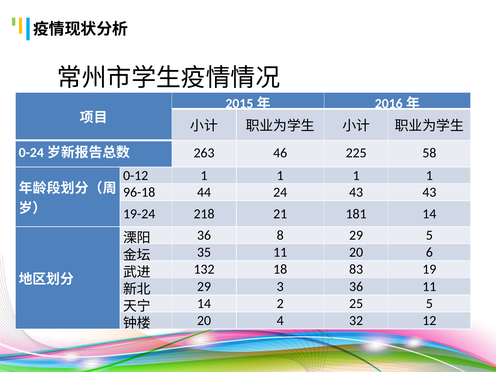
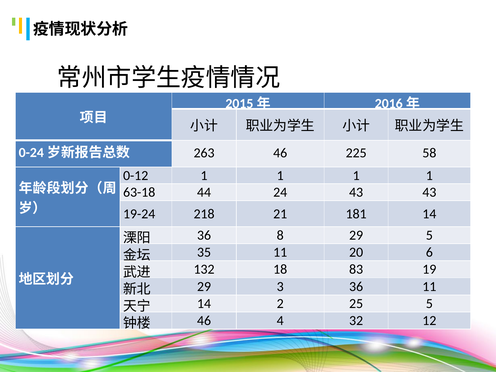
96-18: 96-18 -> 63-18 (139, 192)
20: 20 -> 46 (204, 321)
